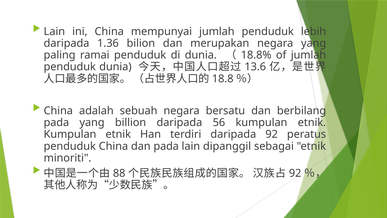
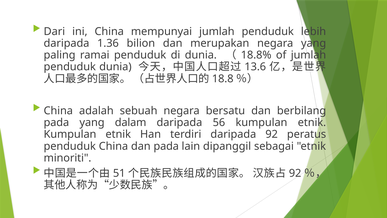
Lain: Lain -> Dari (54, 31)
billion: billion -> dalam (131, 122)
88: 88 -> 51 (119, 173)
